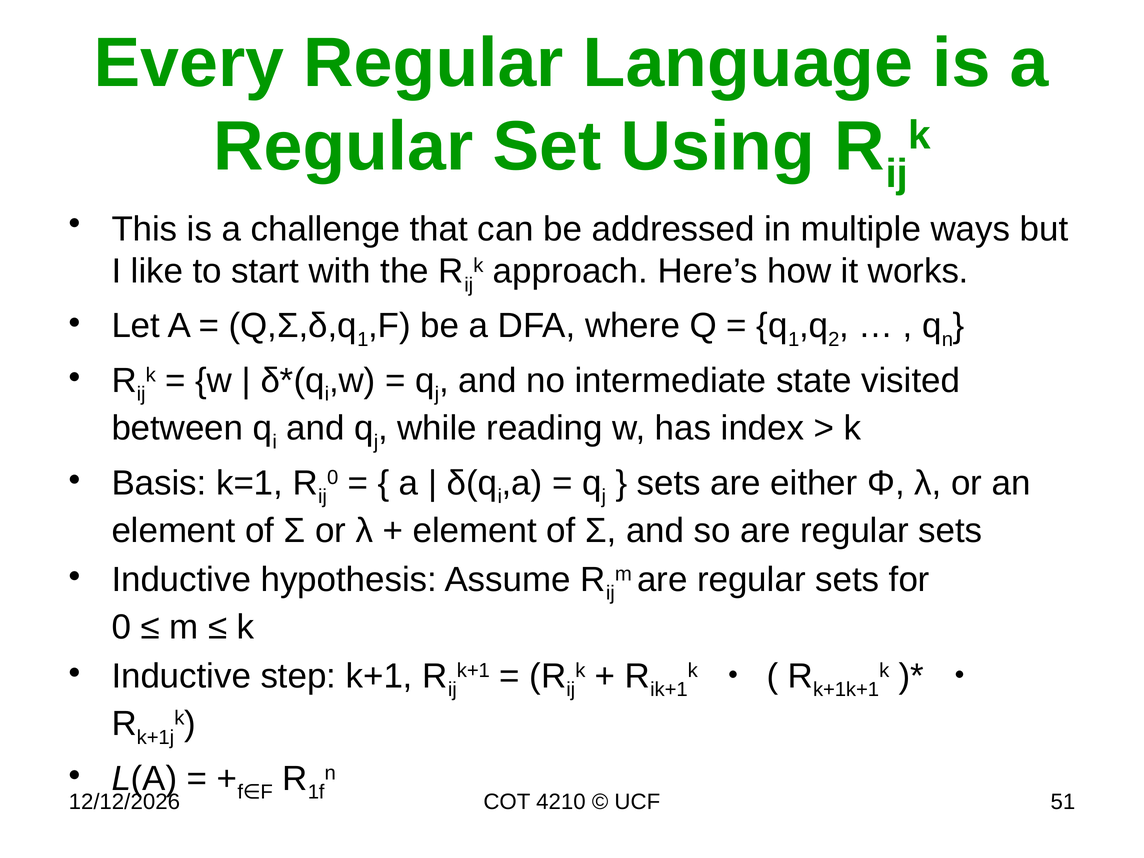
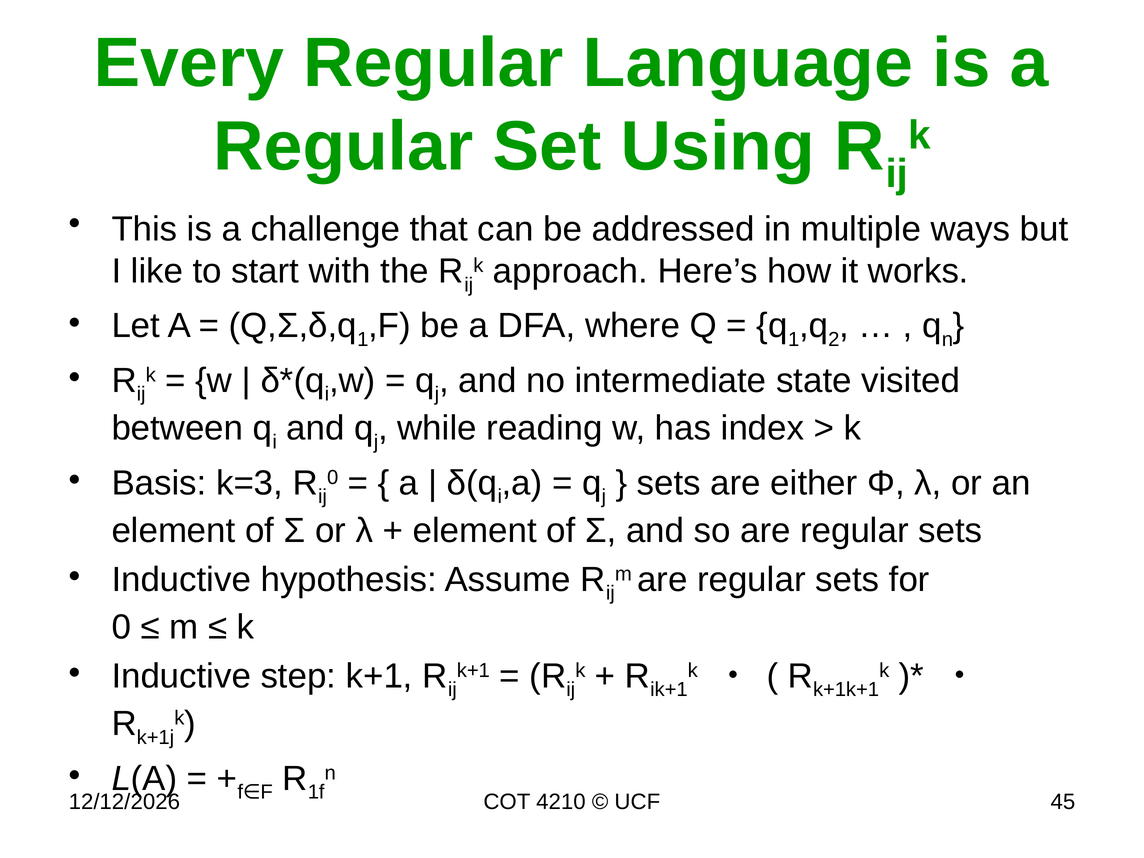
k=1: k=1 -> k=3 (249, 483)
51: 51 -> 45 (1063, 802)
